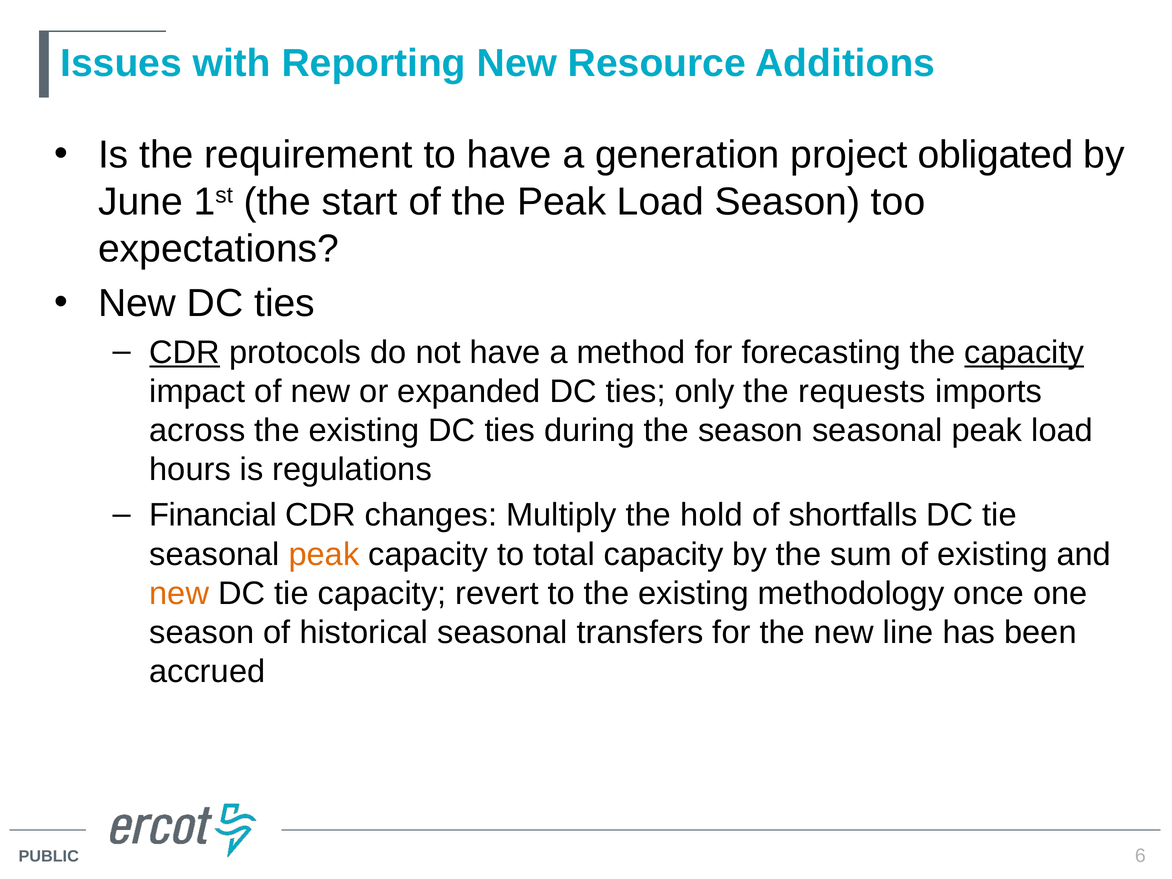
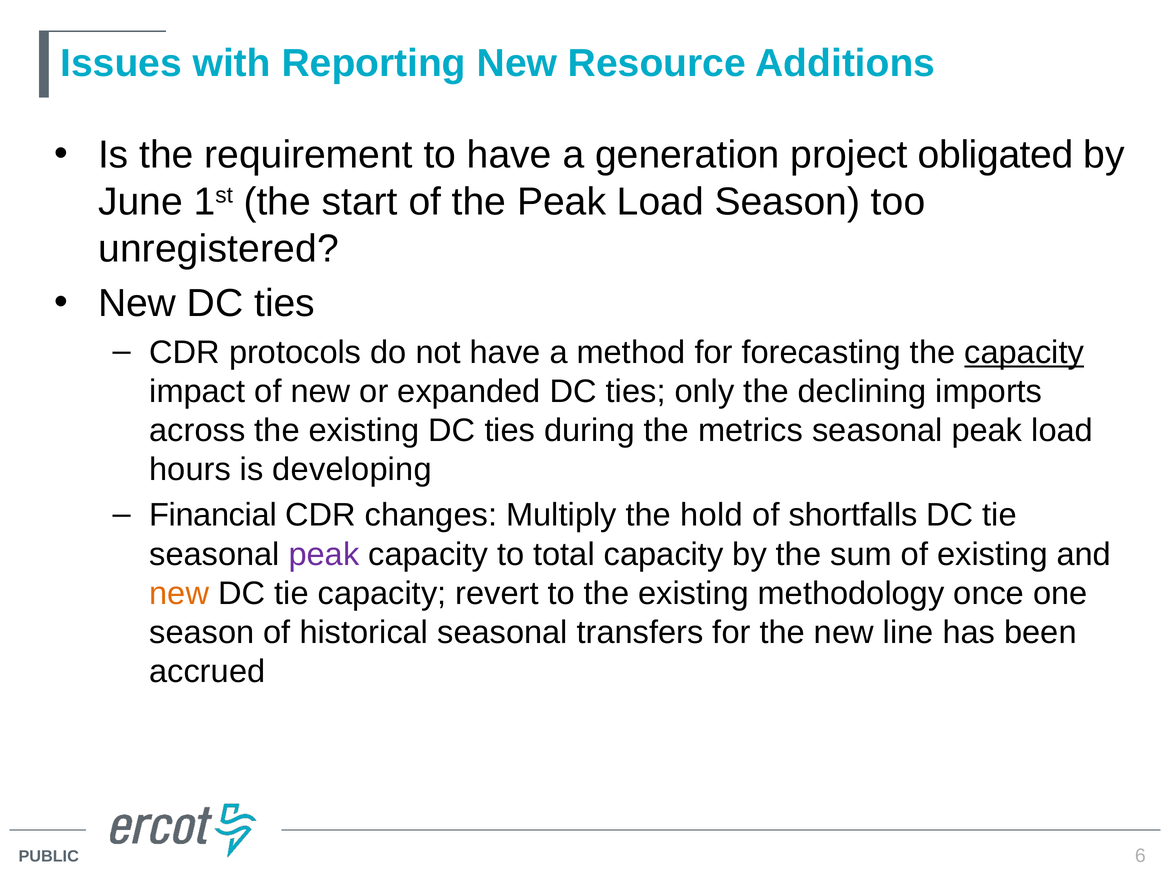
expectations: expectations -> unregistered (219, 249)
CDR underline: present -> none (185, 352)
requests: requests -> declining (862, 391)
the season: season -> metrics (751, 431)
regulations: regulations -> developing (352, 470)
peak colour: orange -> purple (324, 554)
